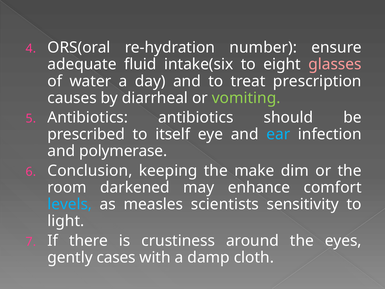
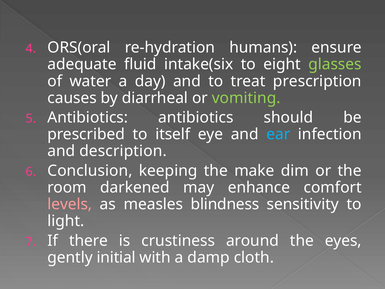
number: number -> humans (263, 48)
glasses colour: pink -> light green (335, 64)
polymerase: polymerase -> description (123, 151)
levels colour: light blue -> pink (70, 204)
scientists: scientists -> blindness (225, 204)
cases: cases -> initial (116, 257)
